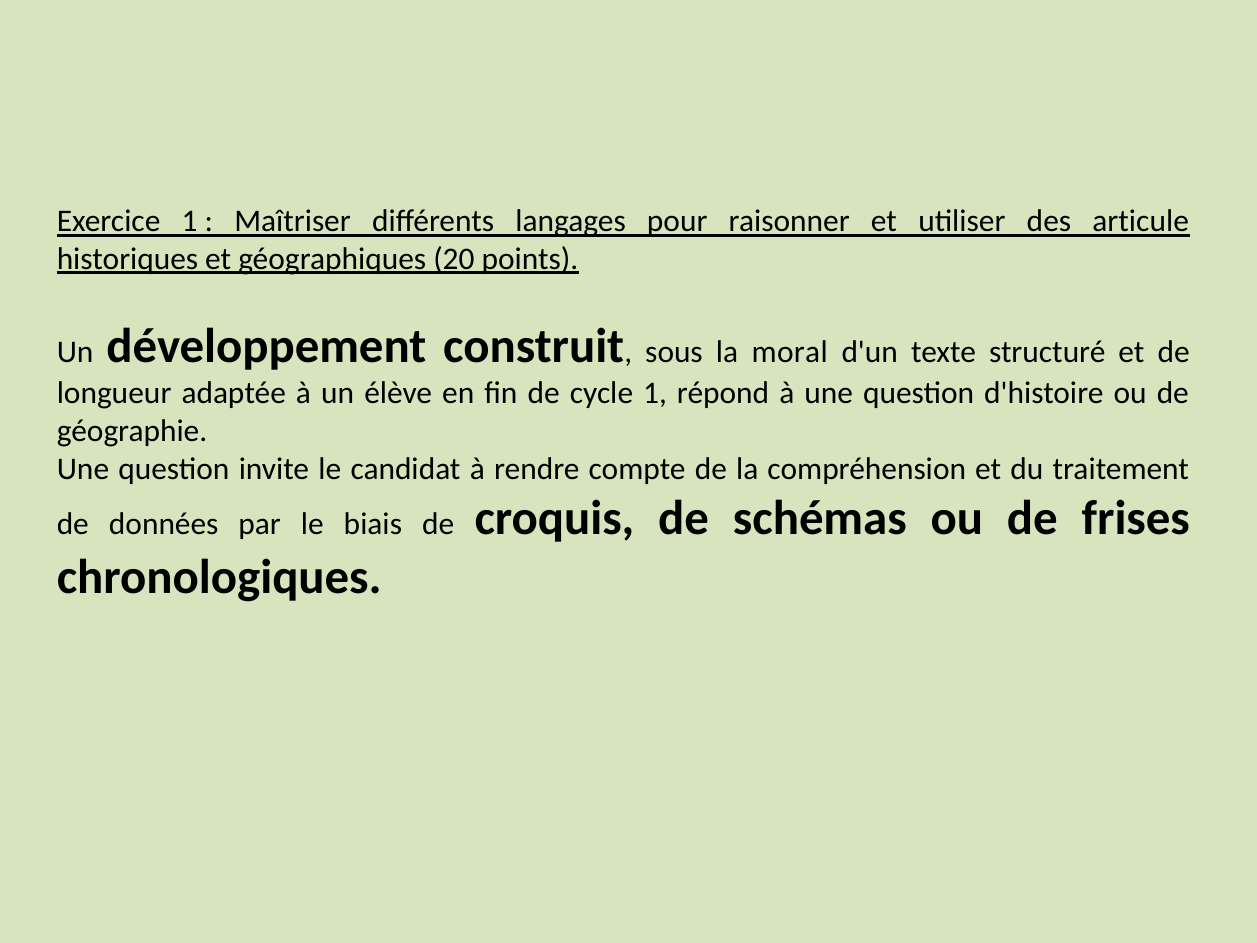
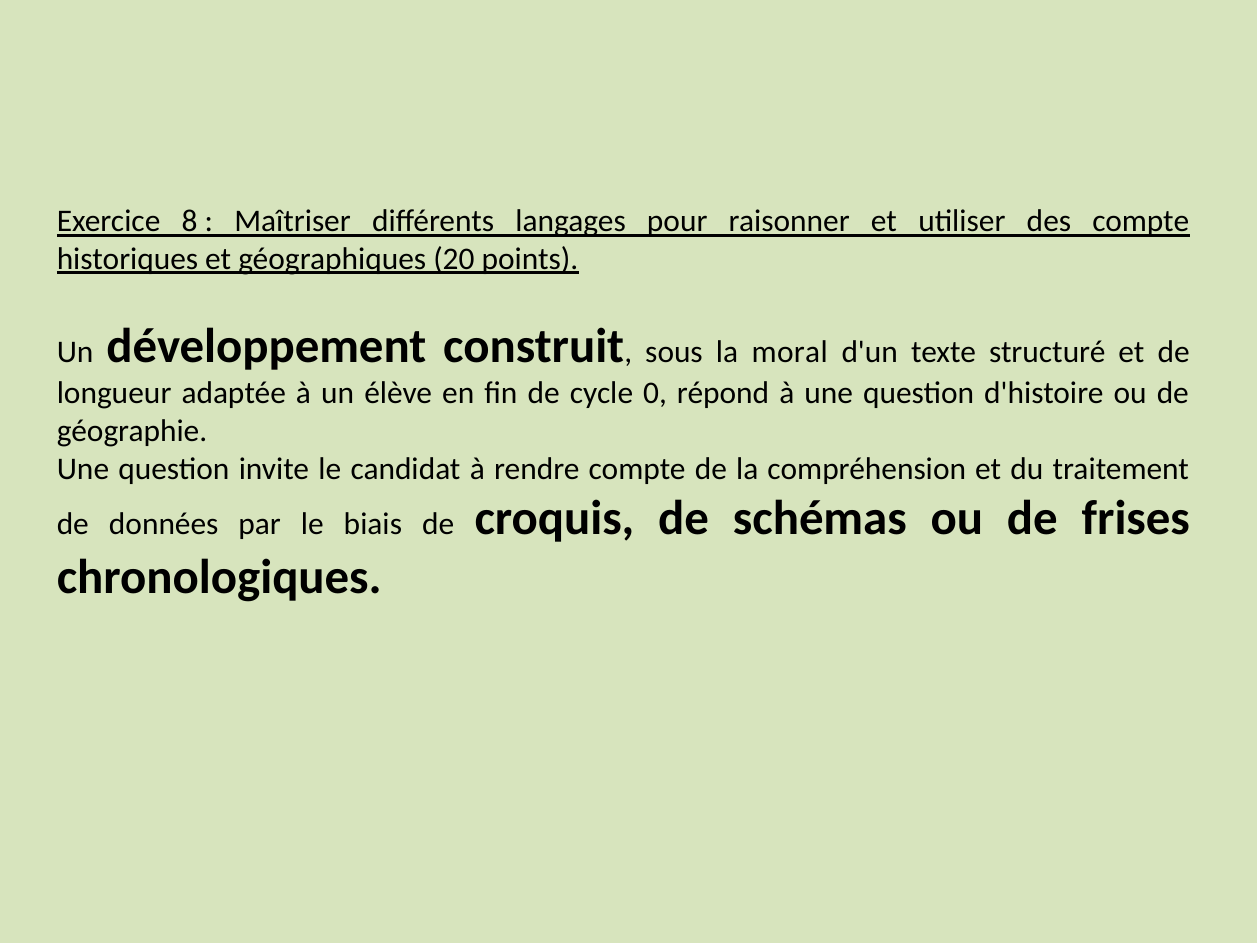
Exercice 1: 1 -> 8 (190, 221)
des articule: articule -> compte (1141, 221)
cycle 1: 1 -> 0 (655, 393)
